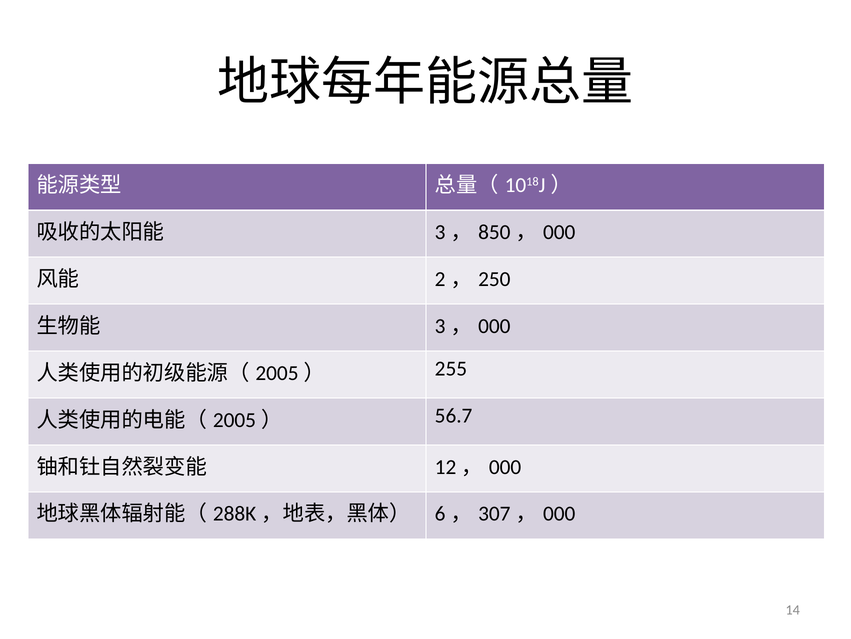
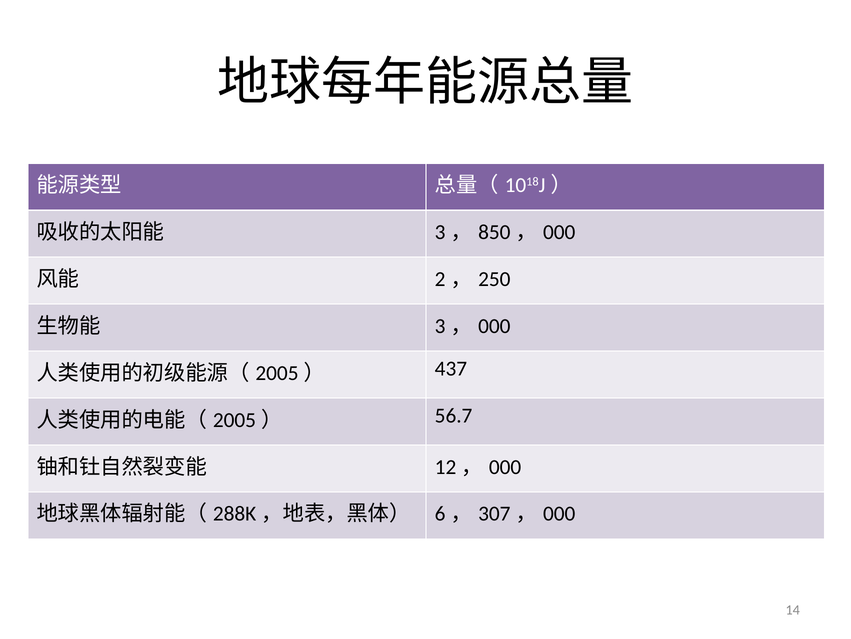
255: 255 -> 437 (451, 368)
